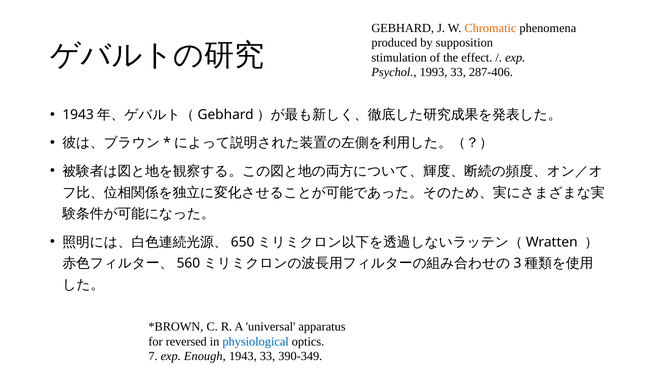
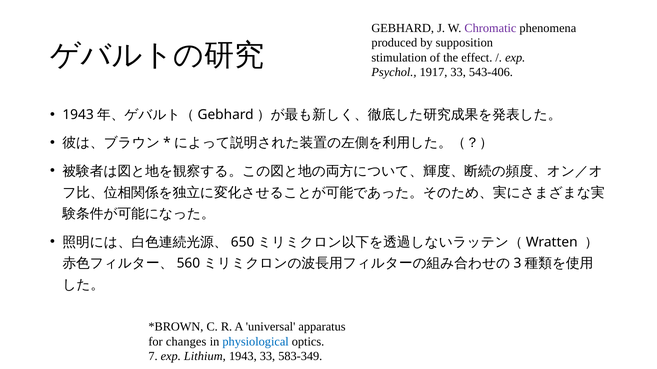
Chromatic colour: orange -> purple (490, 28)
1993: 1993 -> 1917 (434, 72)
287-406: 287-406 -> 543-406 (491, 72)
reversed: reversed -> changes (186, 342)
Enough: Enough -> Lithium (205, 357)
390-349: 390-349 -> 583-349 (300, 357)
